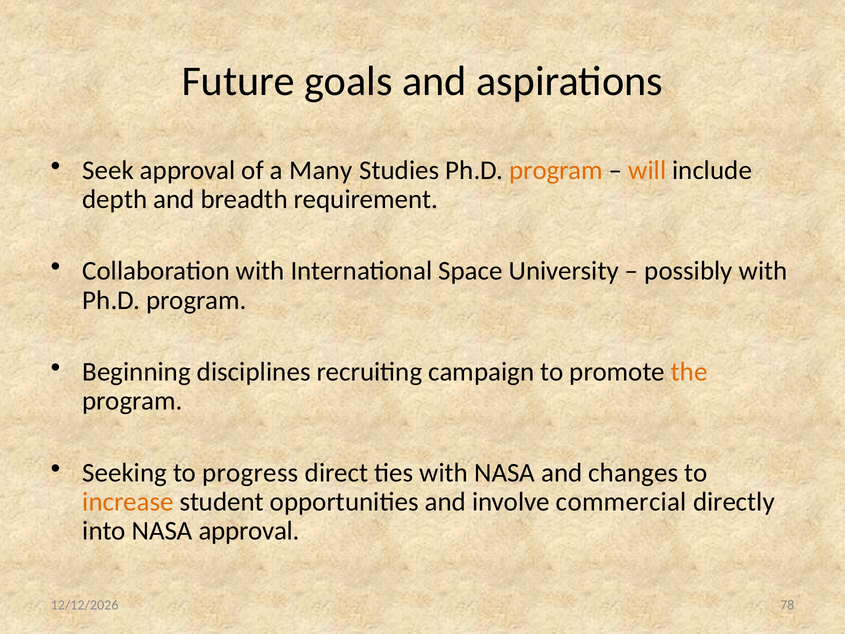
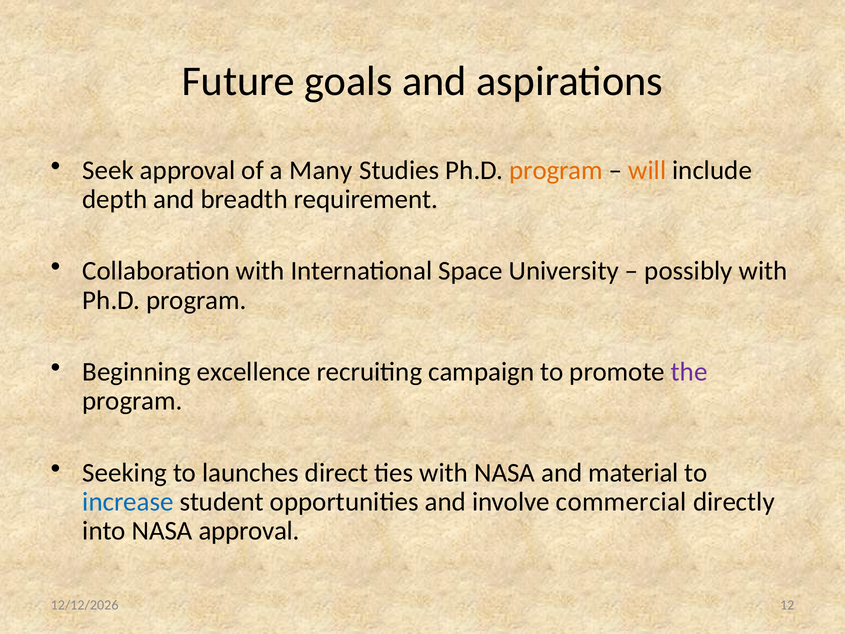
disciplines: disciplines -> excellence (254, 372)
the colour: orange -> purple (689, 372)
progress: progress -> launches (250, 472)
changes: changes -> material (633, 472)
increase colour: orange -> blue (128, 502)
78: 78 -> 12 (787, 605)
